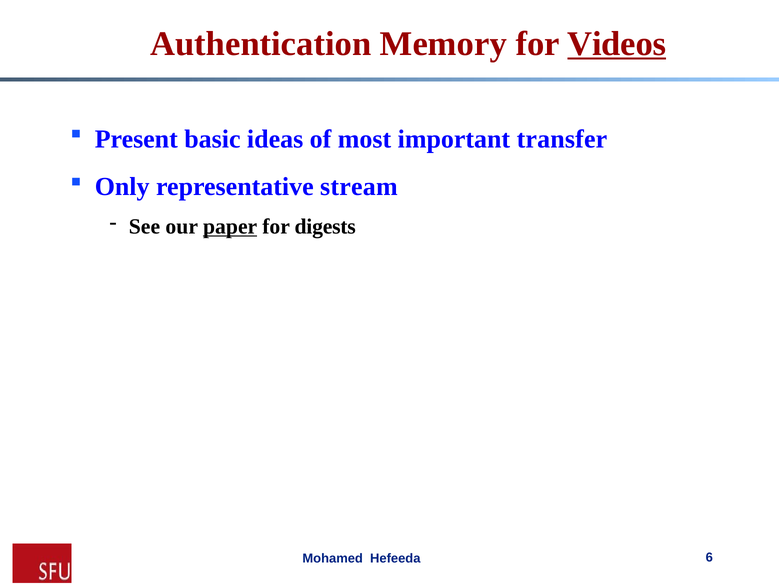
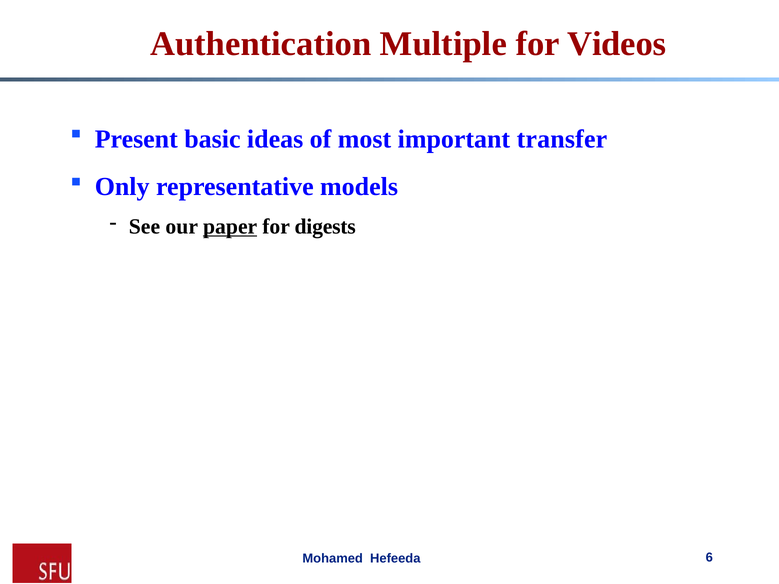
Memory: Memory -> Multiple (443, 44)
Videos underline: present -> none (617, 44)
stream: stream -> models (359, 187)
